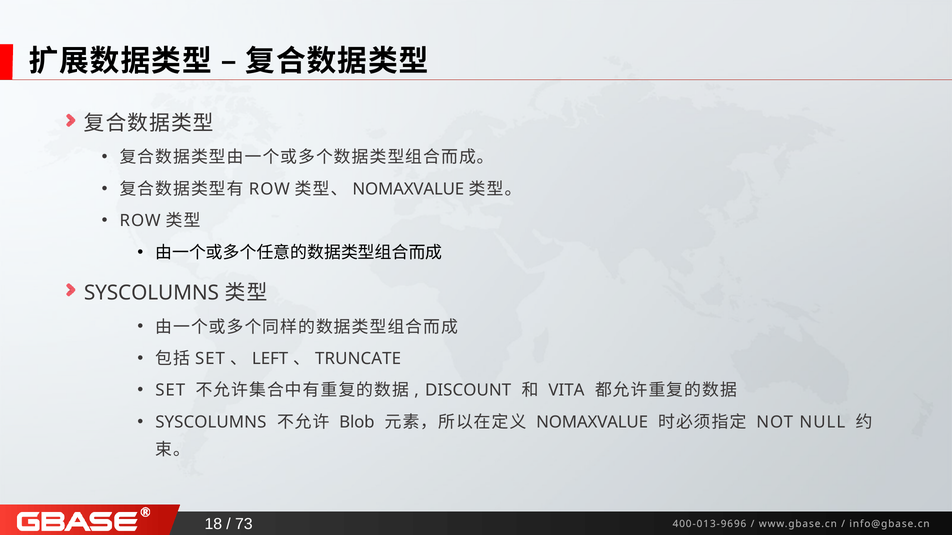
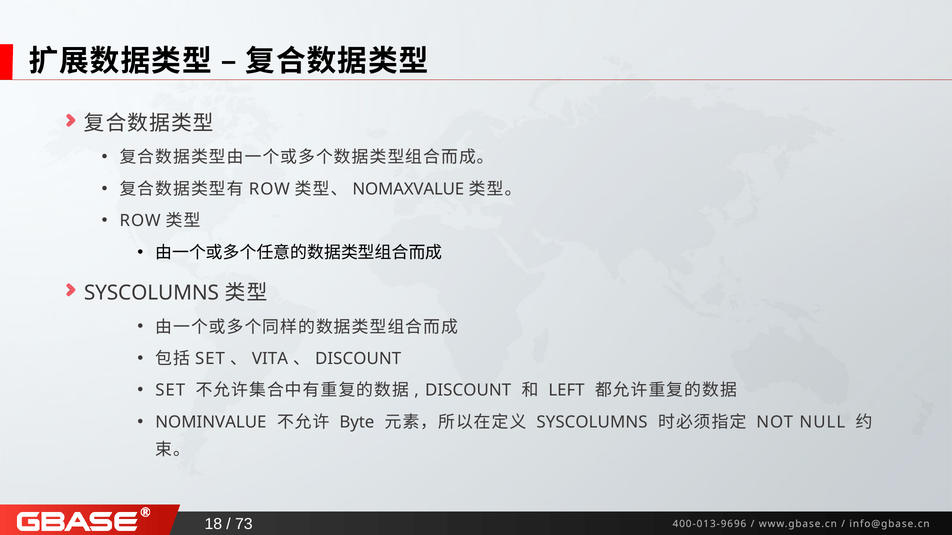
LEFT: LEFT -> VITA (270, 359)
TRUNCATE: TRUNCATE -> DISCOUNT (358, 359)
VITA: VITA -> LEFT (567, 391)
SYSCOLUMNS: SYSCOLUMNS -> NOMINVALUE (211, 423)
Blob: Blob -> Byte (357, 423)
NOMAXVALUE: NOMAXVALUE -> SYSCOLUMNS (592, 423)
